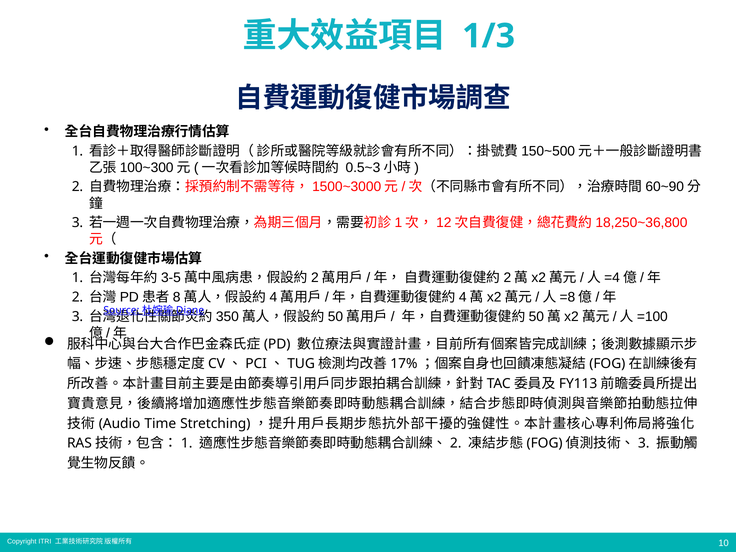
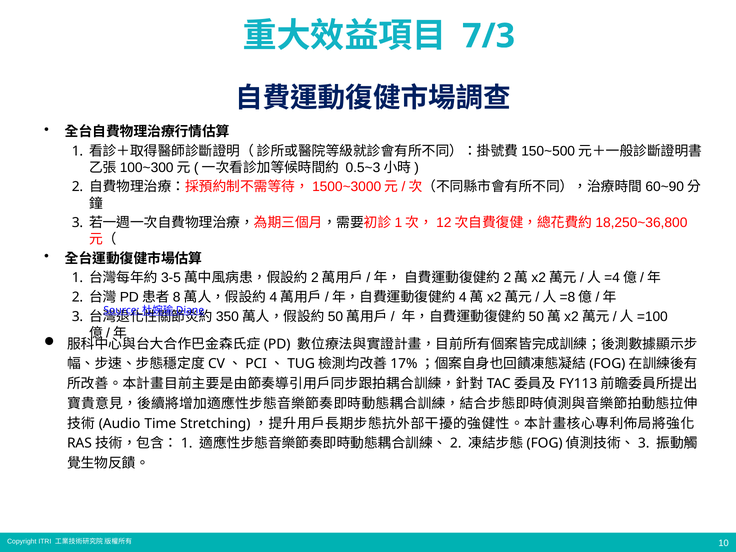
1/3: 1/3 -> 7/3 (489, 36)
